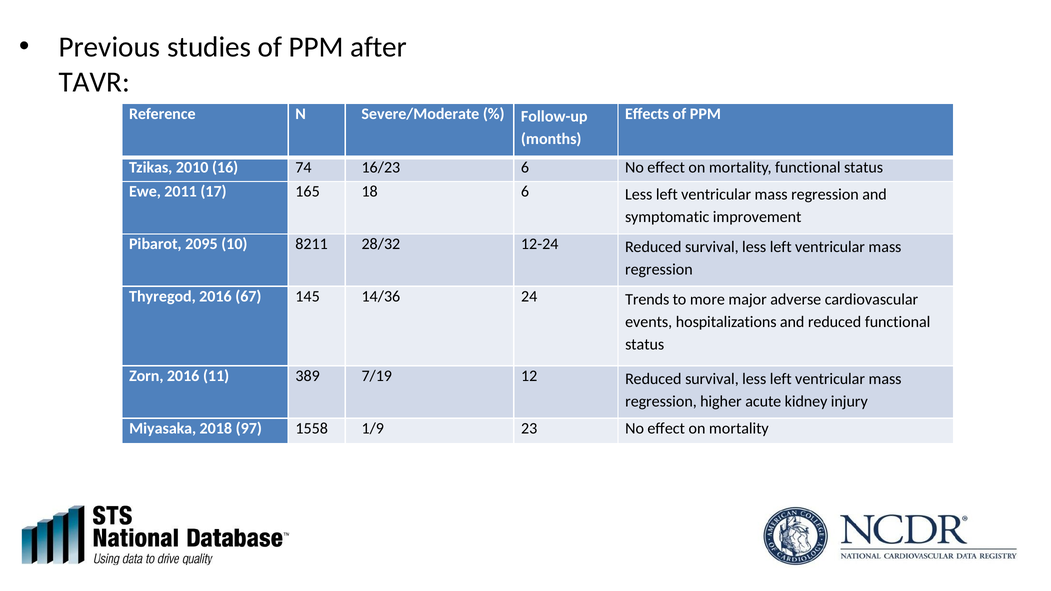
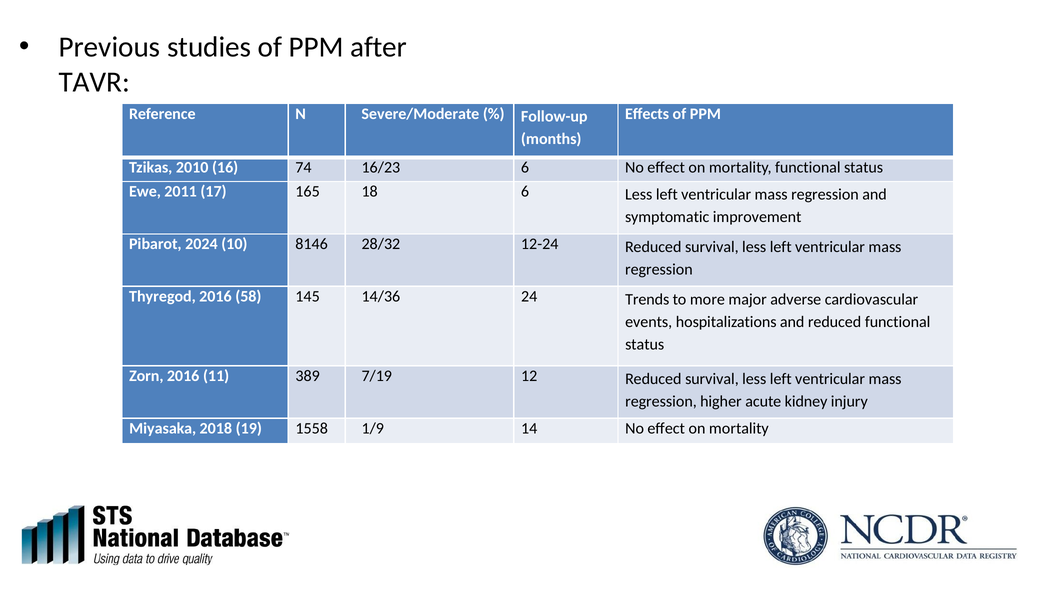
2095: 2095 -> 2024 (201, 244)
8211: 8211 -> 8146 (312, 244)
67: 67 -> 58 (248, 297)
97: 97 -> 19 (249, 429)
23: 23 -> 14 (529, 429)
